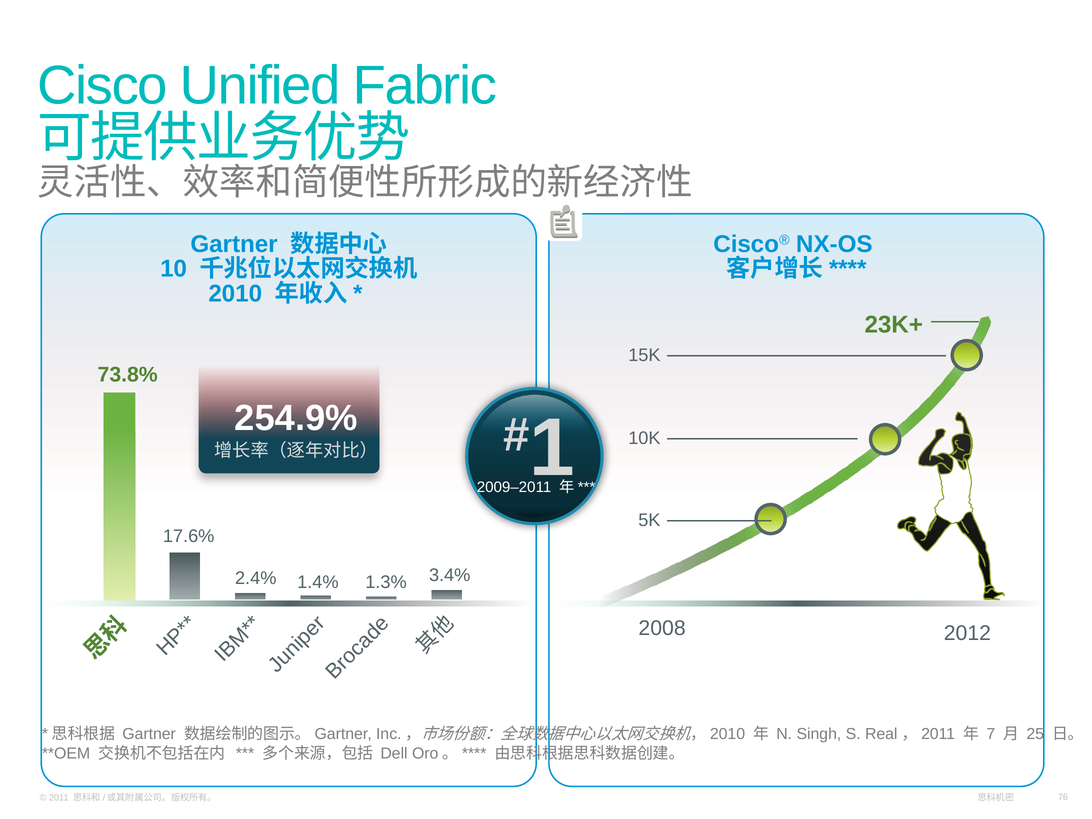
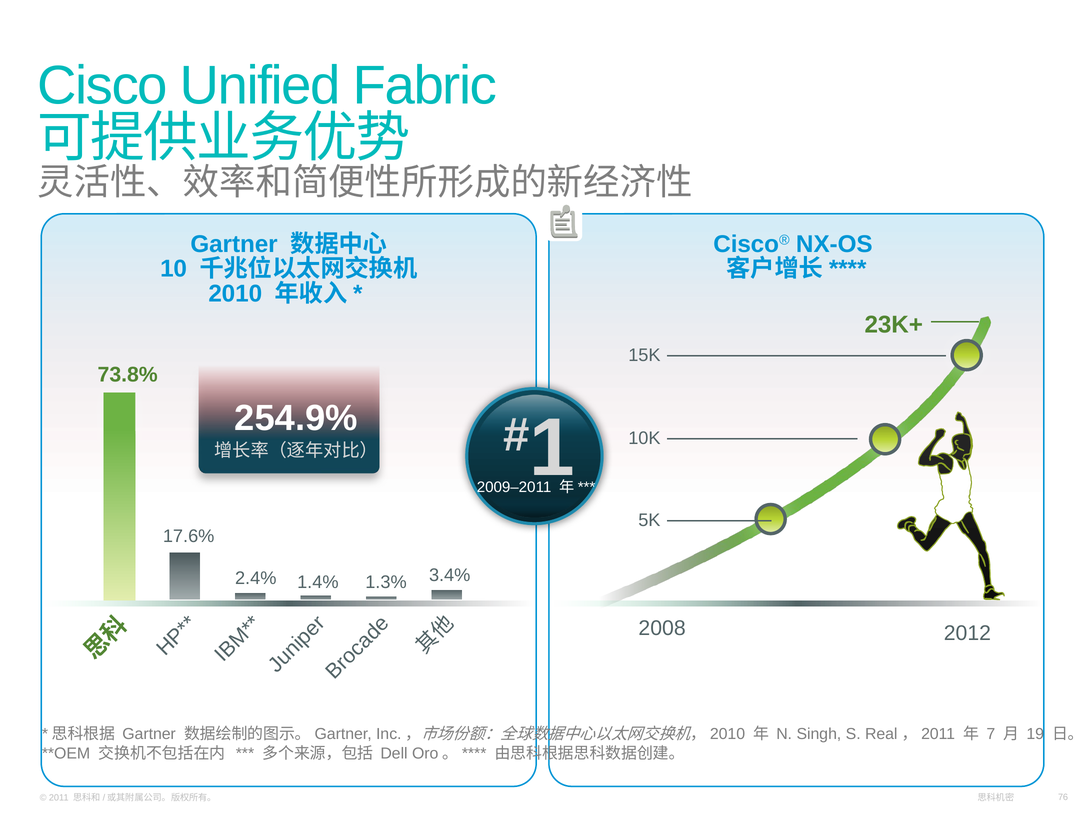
25: 25 -> 19 (1035, 734)
